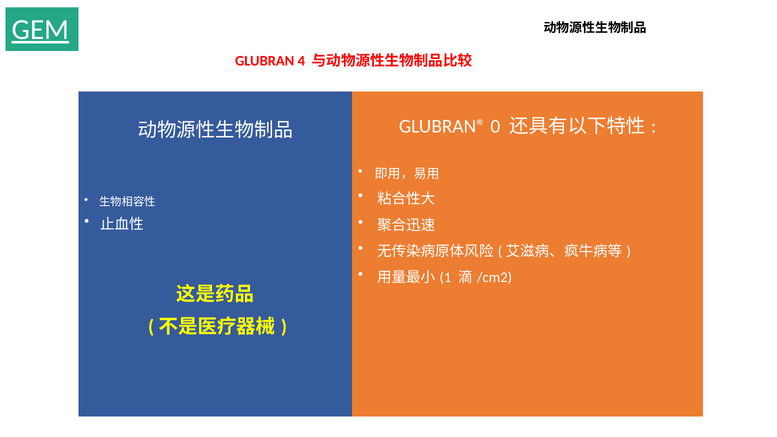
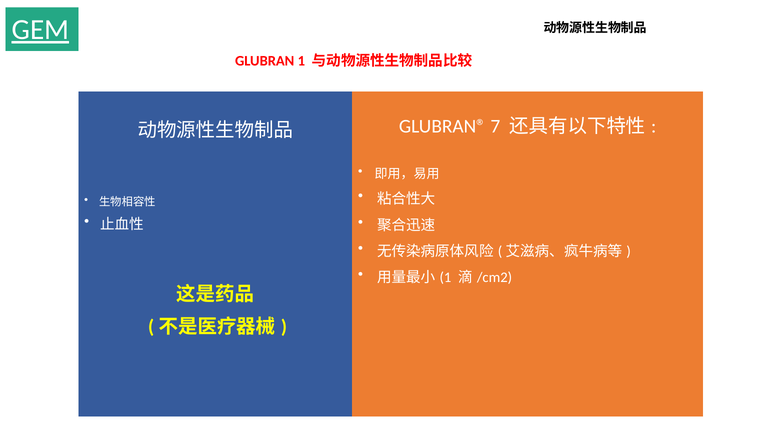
GLUBRAN 4: 4 -> 1 (301, 61)
0: 0 -> 7 (495, 126)
